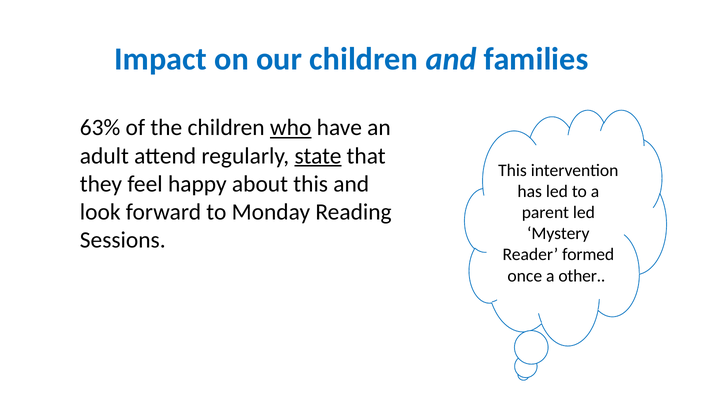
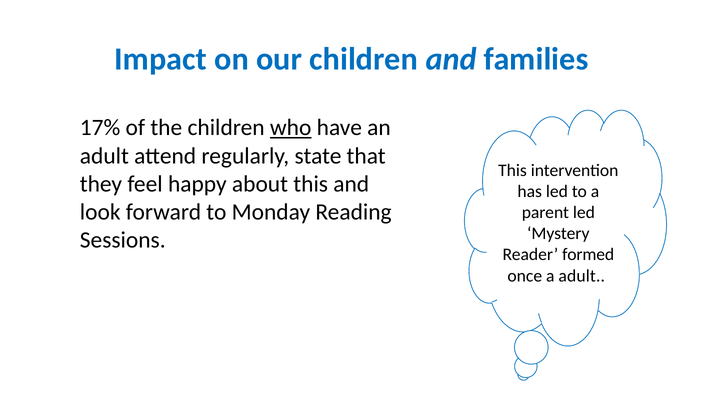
63%: 63% -> 17% (100, 128)
state underline: present -> none (318, 156)
a other: other -> adult (582, 276)
